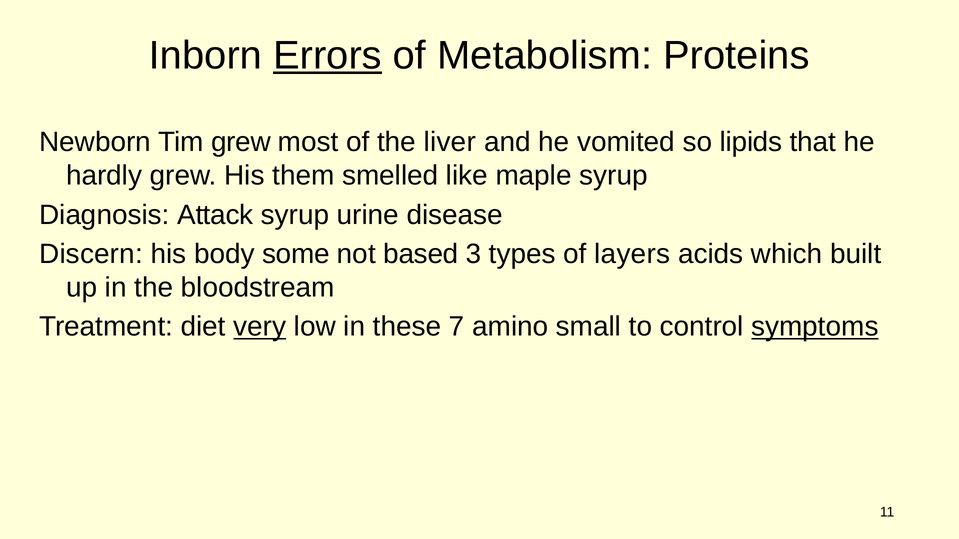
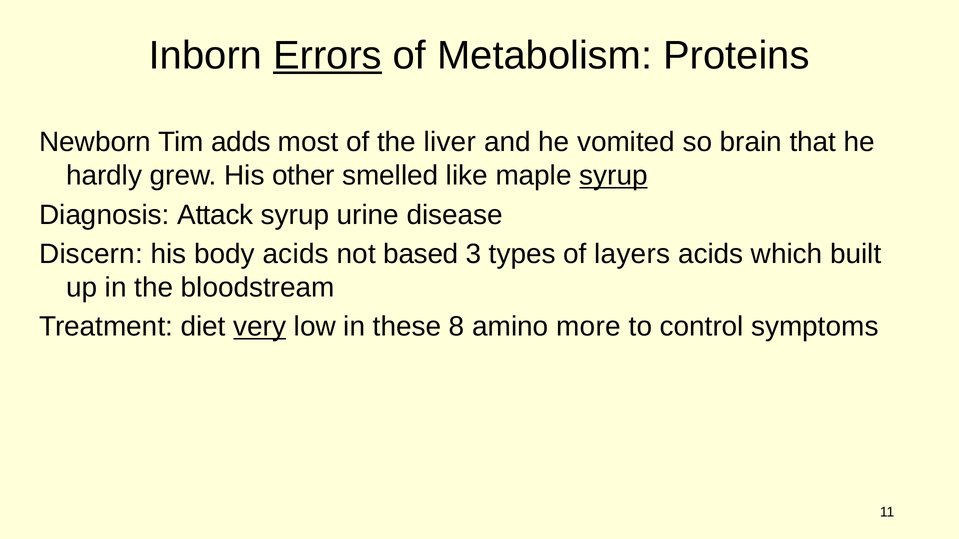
Tim grew: grew -> adds (241, 142)
lipids: lipids -> brain (751, 142)
them: them -> other (303, 176)
syrup underline: none -> present (614, 176)
body some: some -> acids (296, 254)
7: 7 -> 8 (457, 327)
small: small -> more (588, 327)
symptoms underline: present -> none (815, 327)
